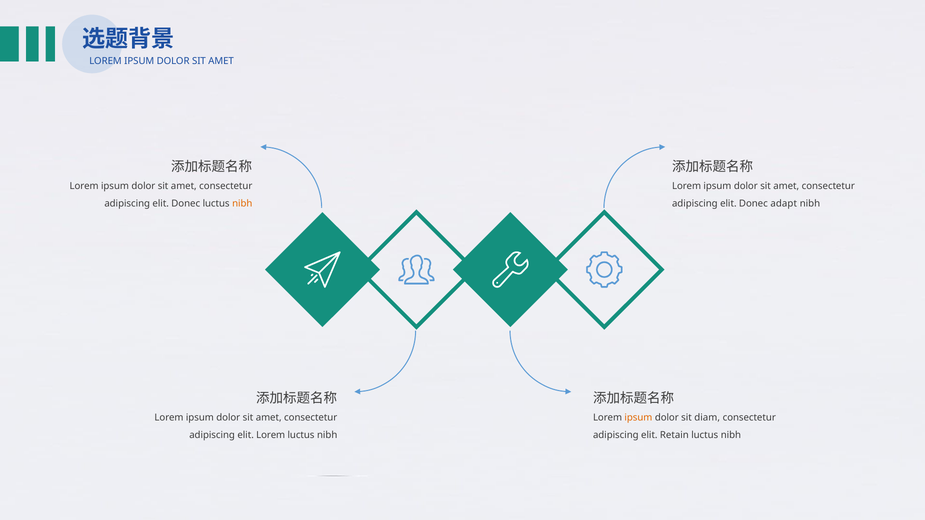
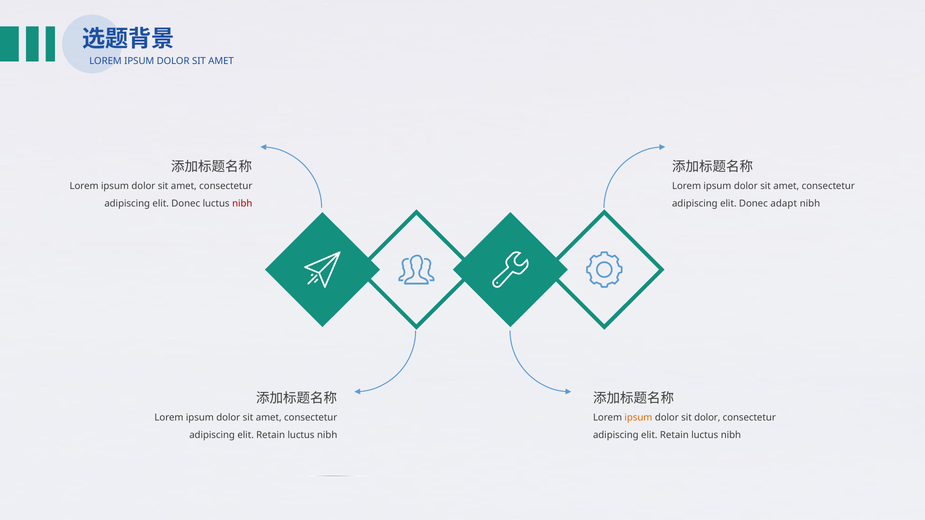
nibh colour: orange -> red (242, 204)
sit diam: diam -> dolor (707, 418)
Lorem: Lorem -> Retain (271, 435)
